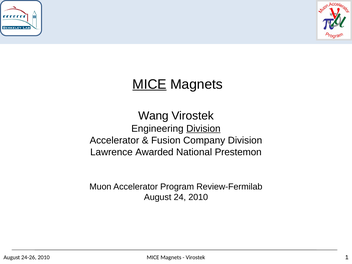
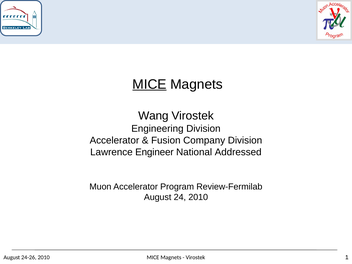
Division underline: present -> none (203, 129)
Awarded: Awarded -> Engineer (154, 152)
Prestemon: Prestemon -> Addressed (238, 152)
